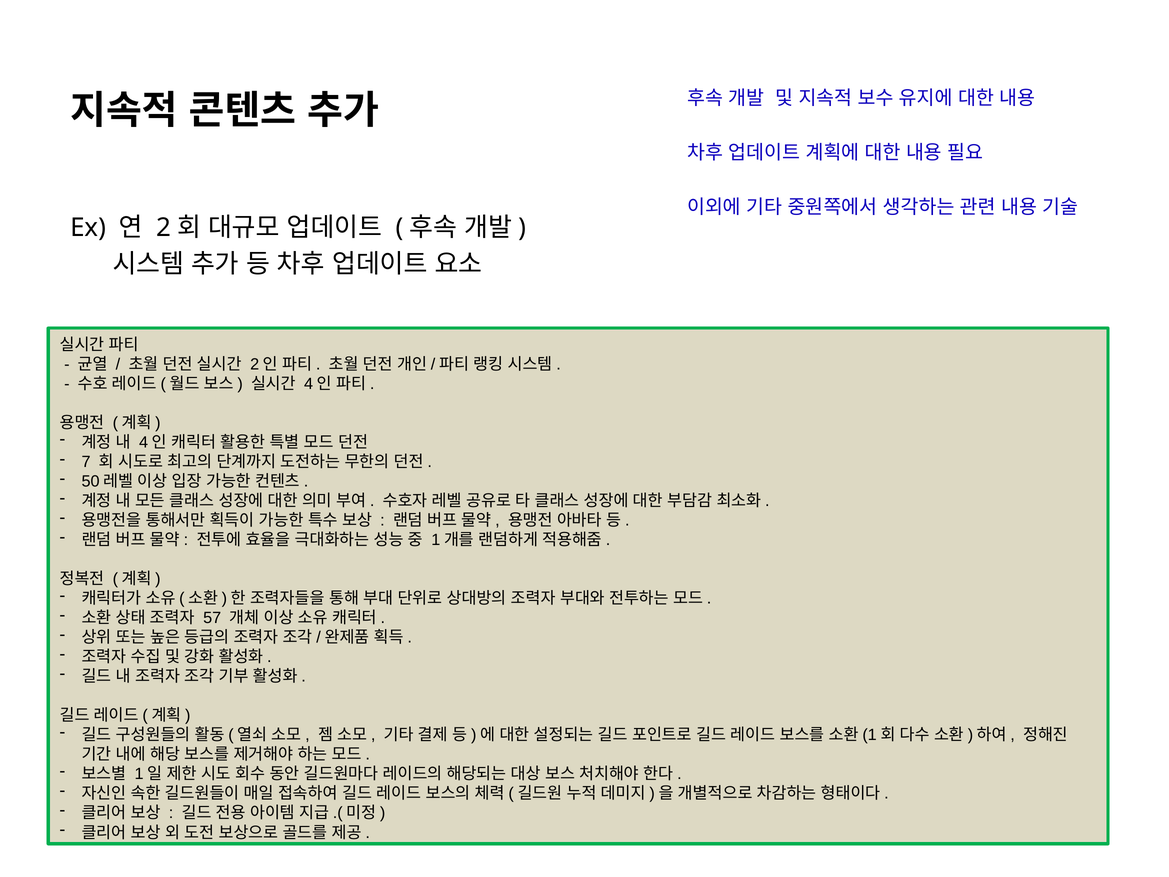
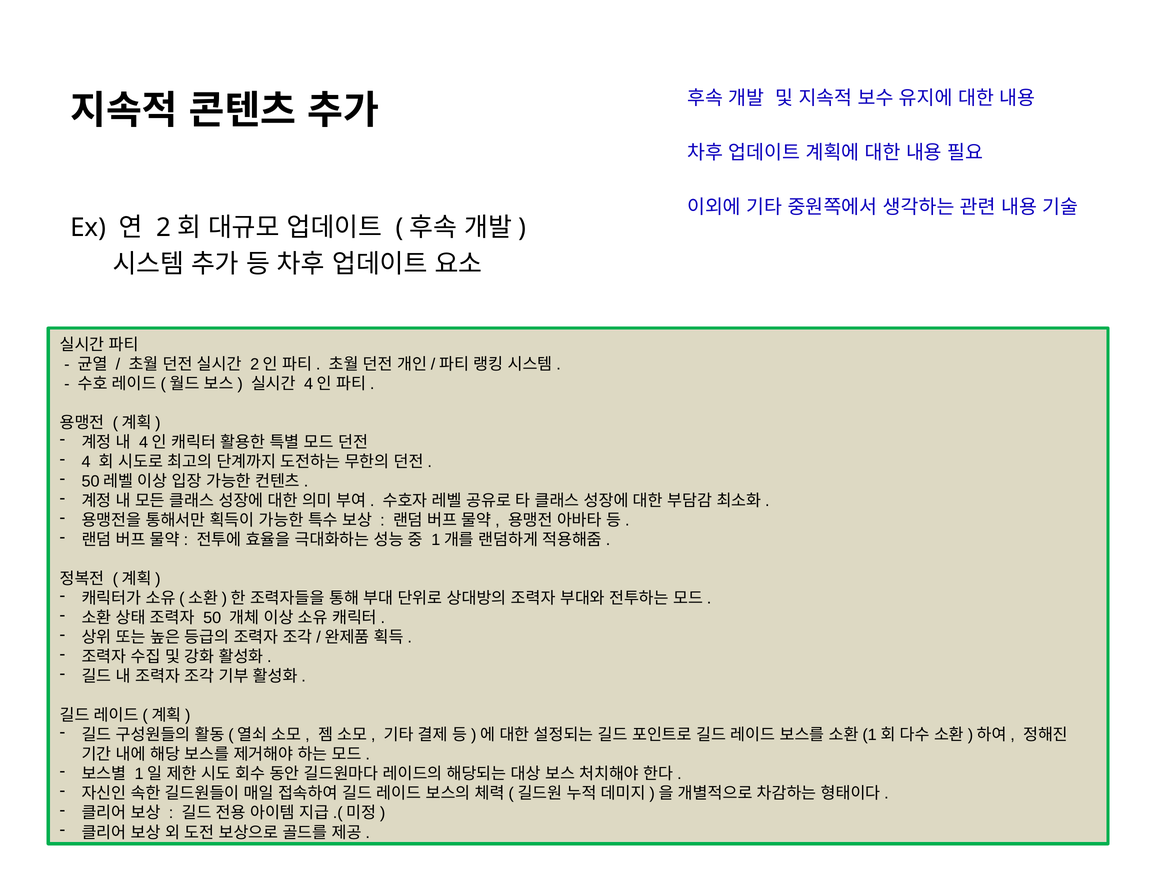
7: 7 -> 4 (86, 462)
57: 57 -> 50 (212, 618)
